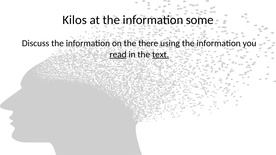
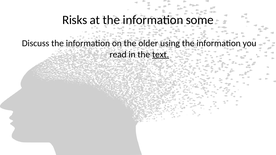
Kilos: Kilos -> Risks (75, 20)
there: there -> older (148, 43)
read underline: present -> none (118, 54)
